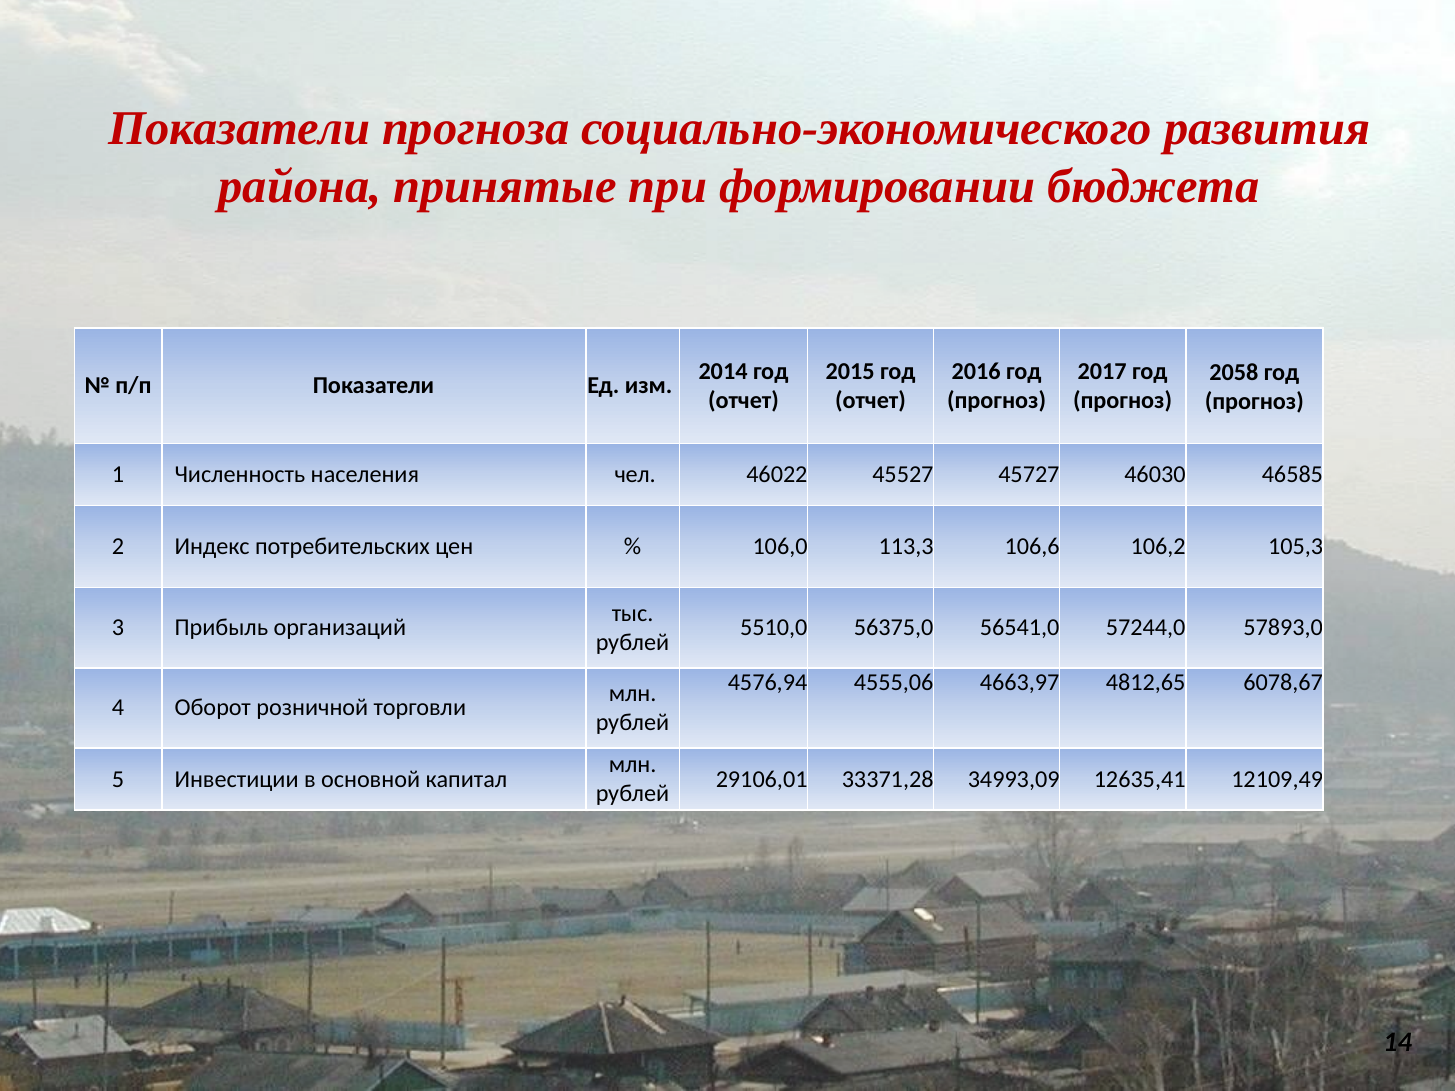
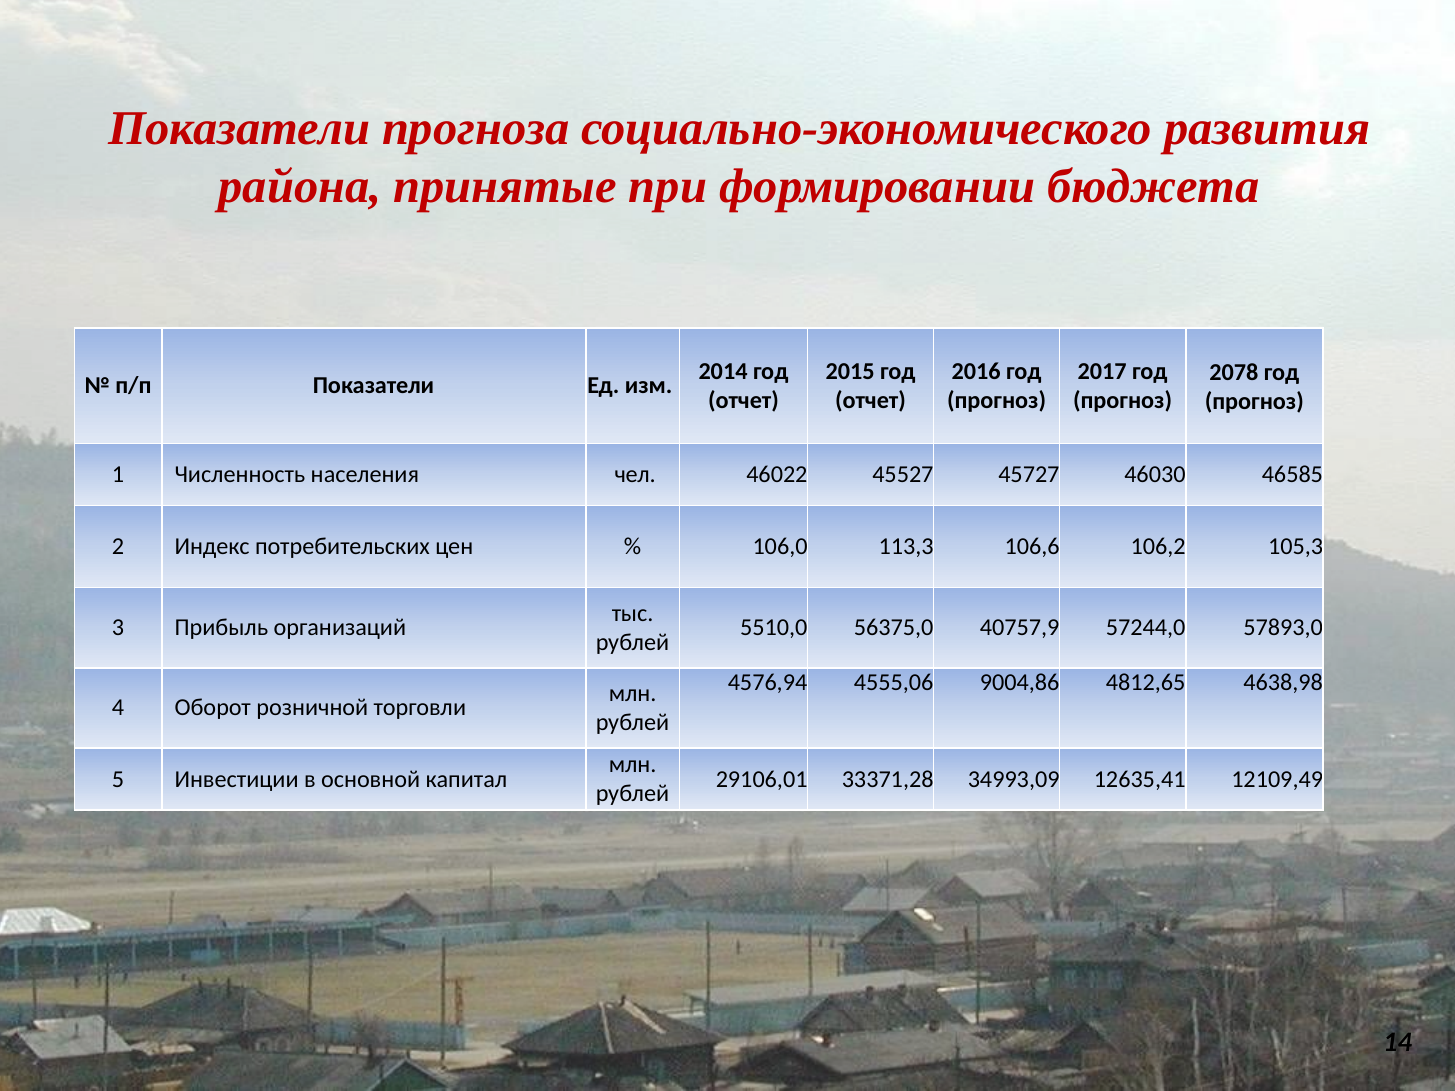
2058: 2058 -> 2078 (1234, 373)
56541,0: 56541,0 -> 40757,9 (1020, 628)
4663,97: 4663,97 -> 9004,86 (1020, 683)
6078,67: 6078,67 -> 4638,98 (1283, 683)
